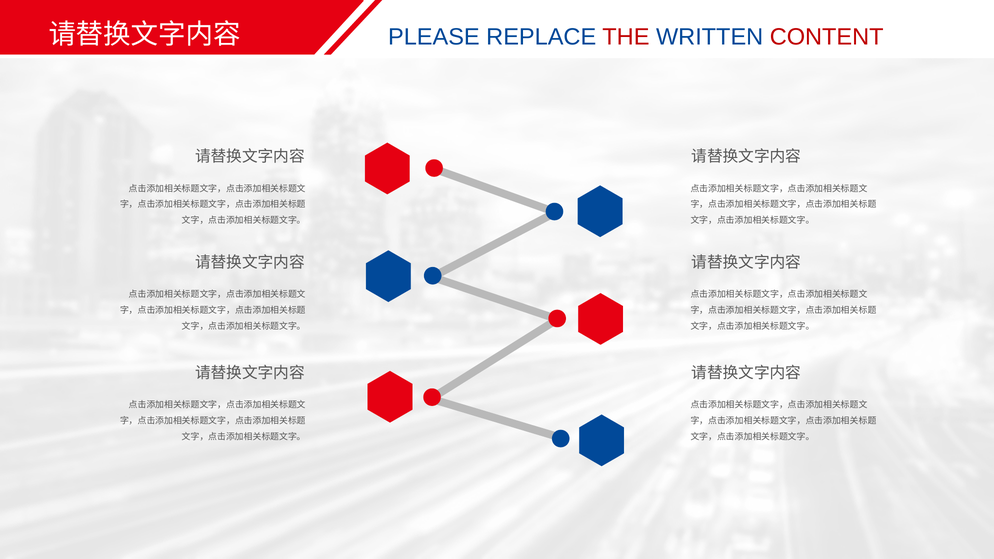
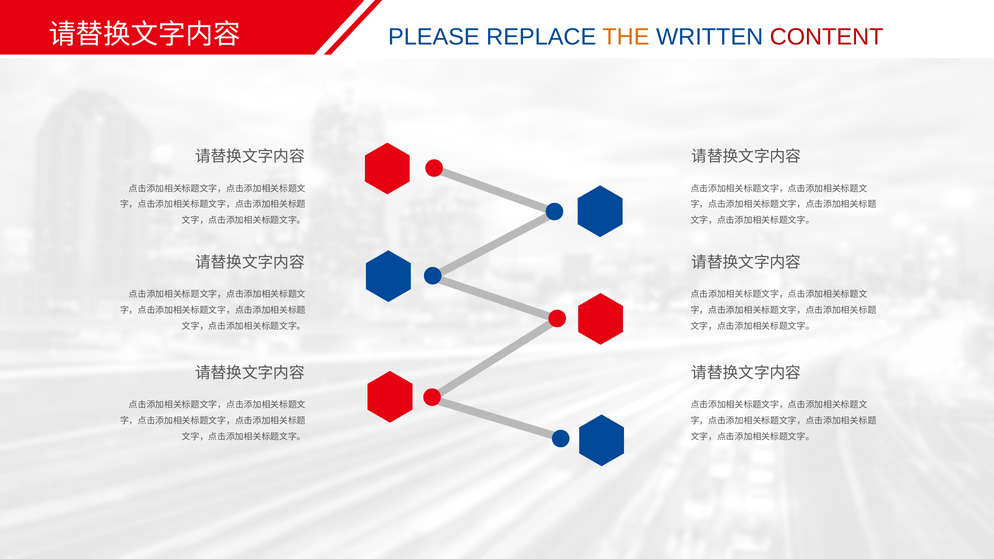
THE colour: red -> orange (626, 37)
